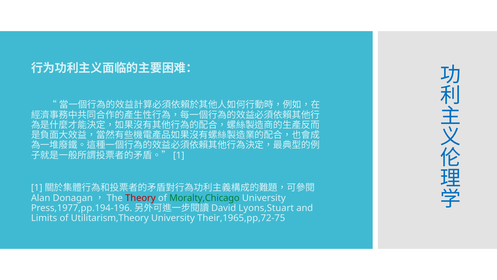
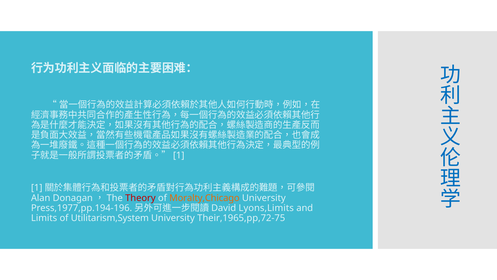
Moralty,Chicago colour: green -> orange (204, 198)
Lyons,Stuart: Lyons,Stuart -> Lyons,Limits (266, 208)
Utilitarism,Theory: Utilitarism,Theory -> Utilitarism,System (110, 218)
